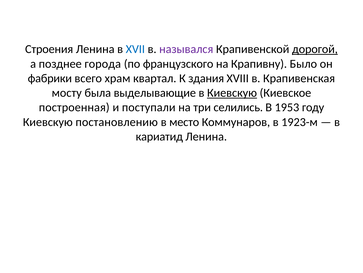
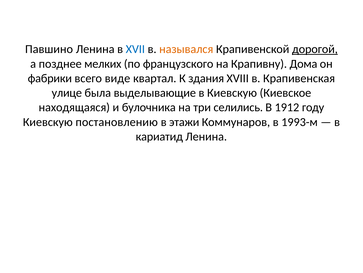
Строения: Строения -> Павшино (49, 49)
назывался colour: purple -> orange (186, 49)
города: города -> мелких (103, 64)
Было: Было -> Дома (303, 64)
храм: храм -> виде (117, 78)
мосту: мосту -> улице (67, 93)
Киевскую underline: present -> none (232, 93)
построенная: построенная -> находящаяся (74, 107)
поступали: поступали -> булочника (149, 107)
1953: 1953 -> 1912 (287, 107)
место: место -> этажи (184, 122)
1923-м: 1923-м -> 1993-м (300, 122)
